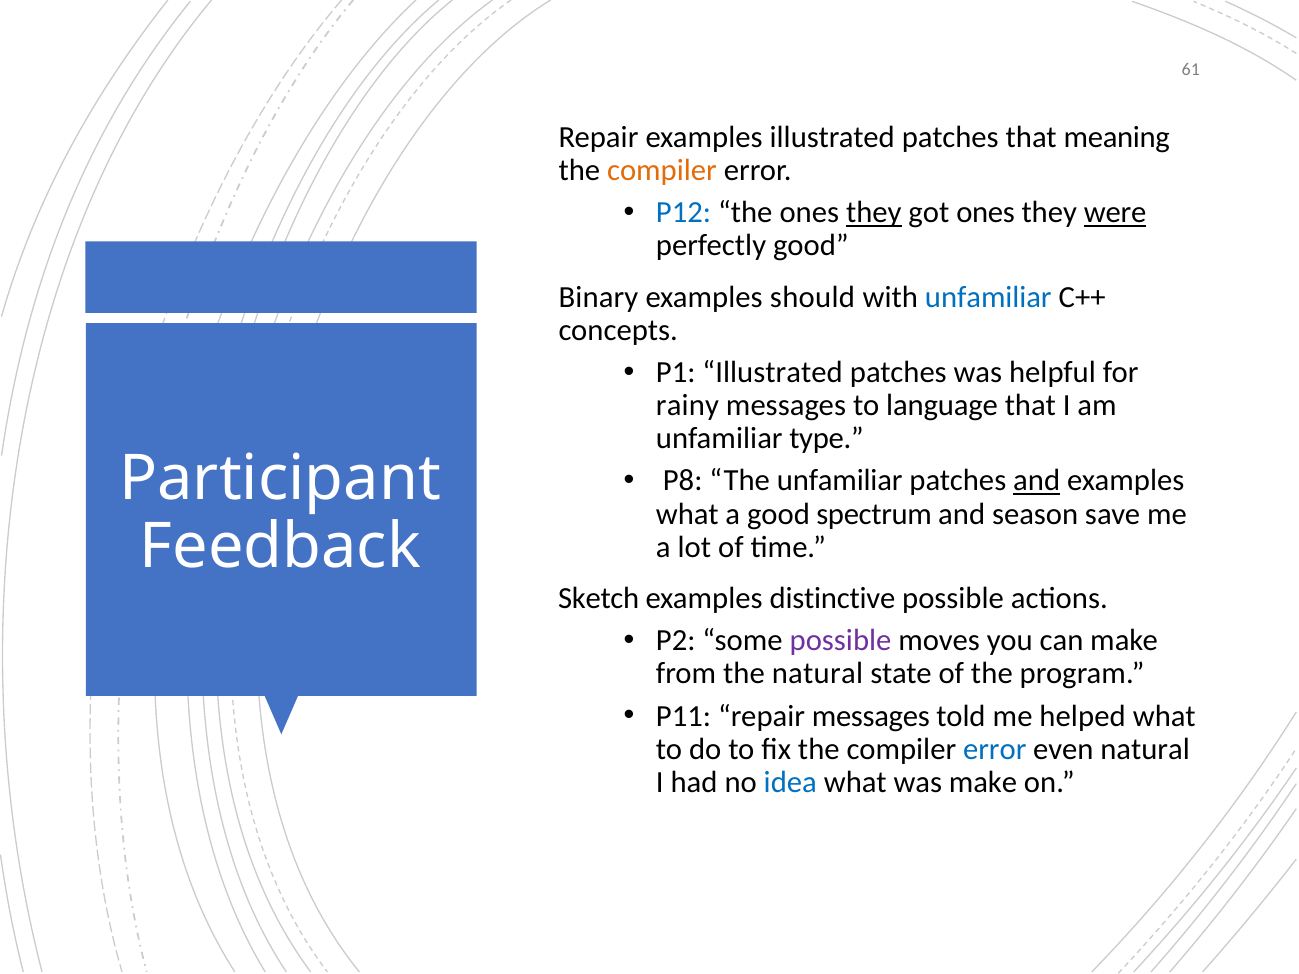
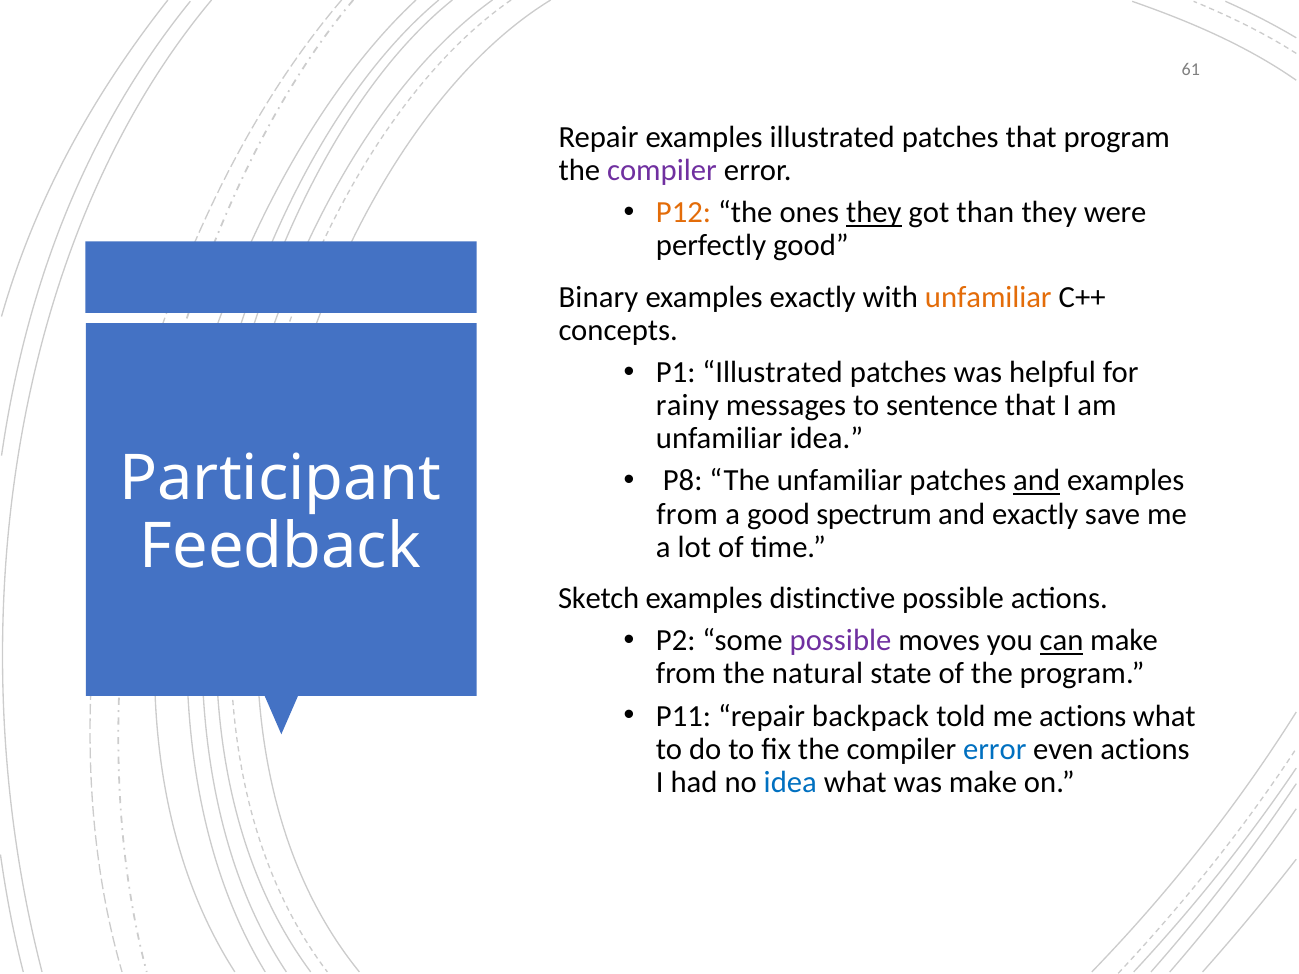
that meaning: meaning -> program (1117, 137)
compiler colour: orange -> purple (662, 170)
P12 colour: blue -> orange (684, 213)
got ones: ones -> than (985, 213)
were underline: present -> none (1115, 213)
examples should: should -> exactly (813, 297)
unfamiliar colour: blue -> orange (988, 297)
language: language -> sentence (942, 406)
unfamiliar type: type -> idea (826, 439)
what: what -> from (687, 514)
and season: season -> exactly (1035, 514)
can underline: none -> present (1062, 641)
repair messages: messages -> backpack (871, 716)
me helped: helped -> actions (1083, 716)
even natural: natural -> actions (1145, 749)
